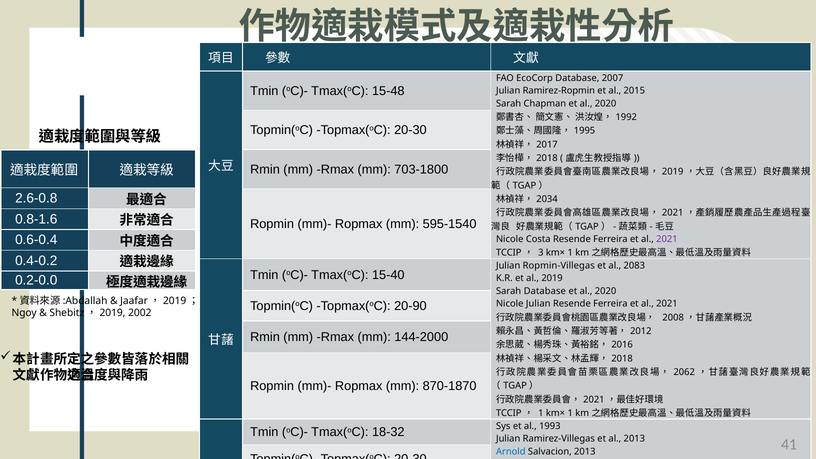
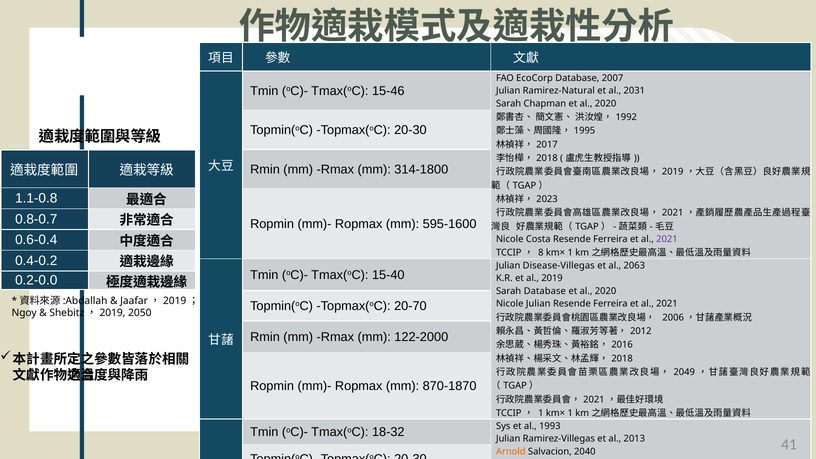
15-48: 15-48 -> 15-46 (388, 91)
Ramirez-Ropmin: Ramirez-Ropmin -> Ramirez-Natural (559, 91)
2015: 2015 -> 2031 (634, 91)
703-1800: 703-1800 -> 314-1800 (421, 169)
2.6-0.8: 2.6-0.8 -> 1.1-0.8 (36, 198)
2034: 2034 -> 2023 (547, 199)
0.8-1.6: 0.8-1.6 -> 0.8-0.7 (36, 219)
595-1540: 595-1540 -> 595-1600 (450, 224)
3: 3 -> 8 (541, 253)
Ropmin-Villegas: Ropmin-Villegas -> Disease-Villegas (559, 266)
2083: 2083 -> 2063 (634, 266)
20-90: 20-90 -> 20-70 (410, 306)
2002: 2002 -> 2050 (140, 313)
2008: 2008 -> 2006 (673, 318)
144-2000: 144-2000 -> 122-2000 (421, 337)
2062: 2062 -> 2049 (684, 372)
Arnold colour: blue -> orange (511, 451)
Salvacion 2013: 2013 -> 2040 (585, 451)
